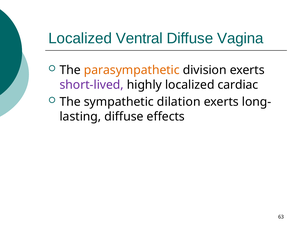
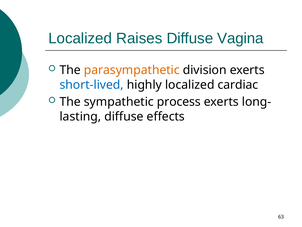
Ventral: Ventral -> Raises (139, 38)
short-lived colour: purple -> blue (92, 85)
dilation: dilation -> process (179, 102)
